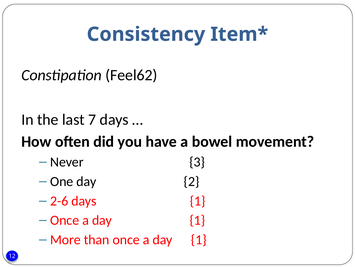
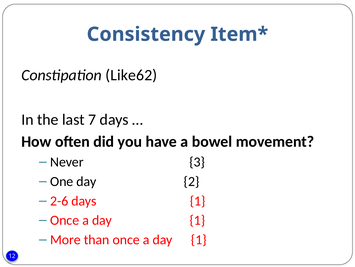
Feel62: Feel62 -> Like62 (131, 75)
